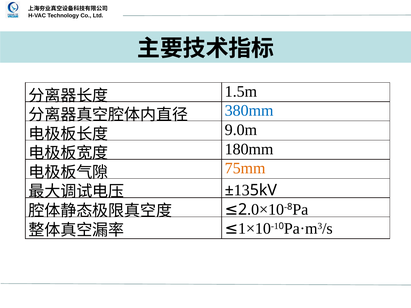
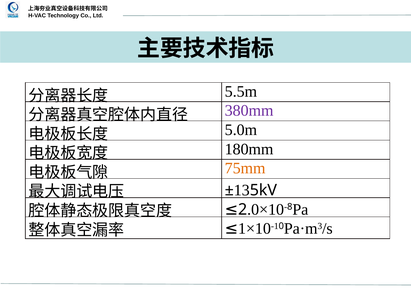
1.5m: 1.5m -> 5.5m (241, 92)
380mm colour: blue -> purple (249, 111)
9.0m: 9.0m -> 5.0m (241, 130)
